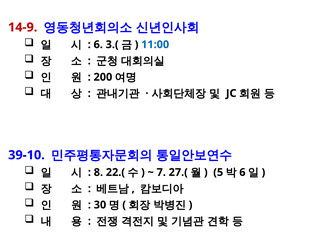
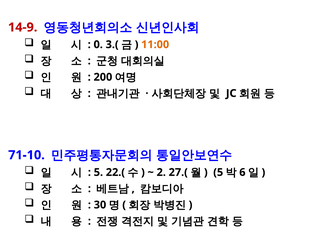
6: 6 -> 0 (98, 45)
11:00 colour: blue -> orange (155, 45)
39-10: 39-10 -> 71-10 (26, 155)
8: 8 -> 5 (98, 173)
7: 7 -> 2 (161, 173)
